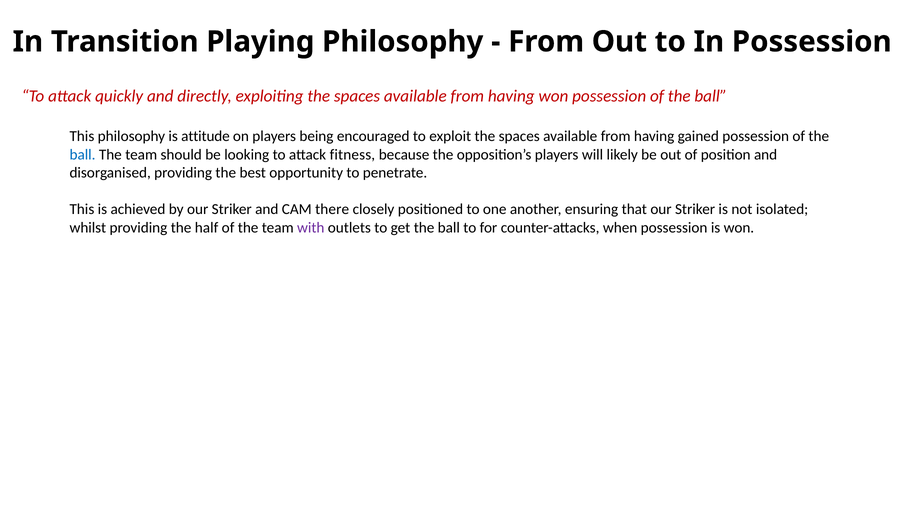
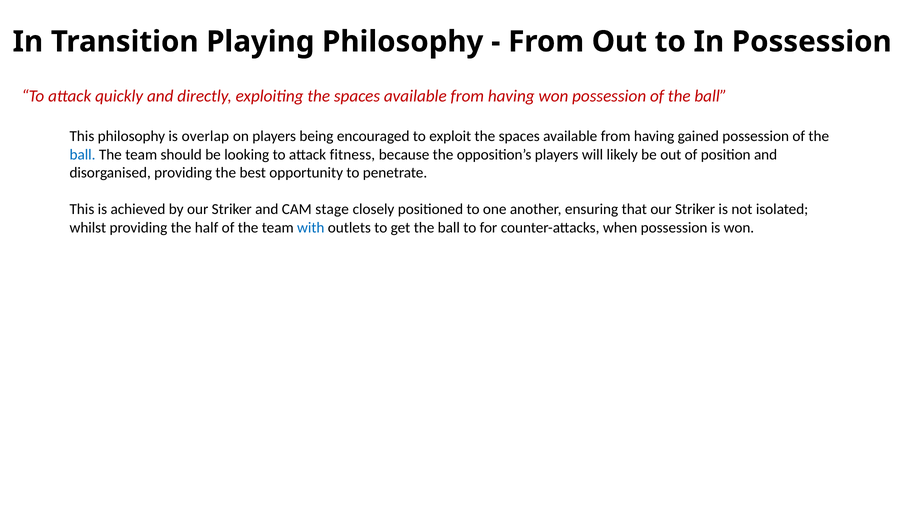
attitude: attitude -> overlap (205, 136)
there: there -> stage (332, 209)
with colour: purple -> blue (311, 228)
